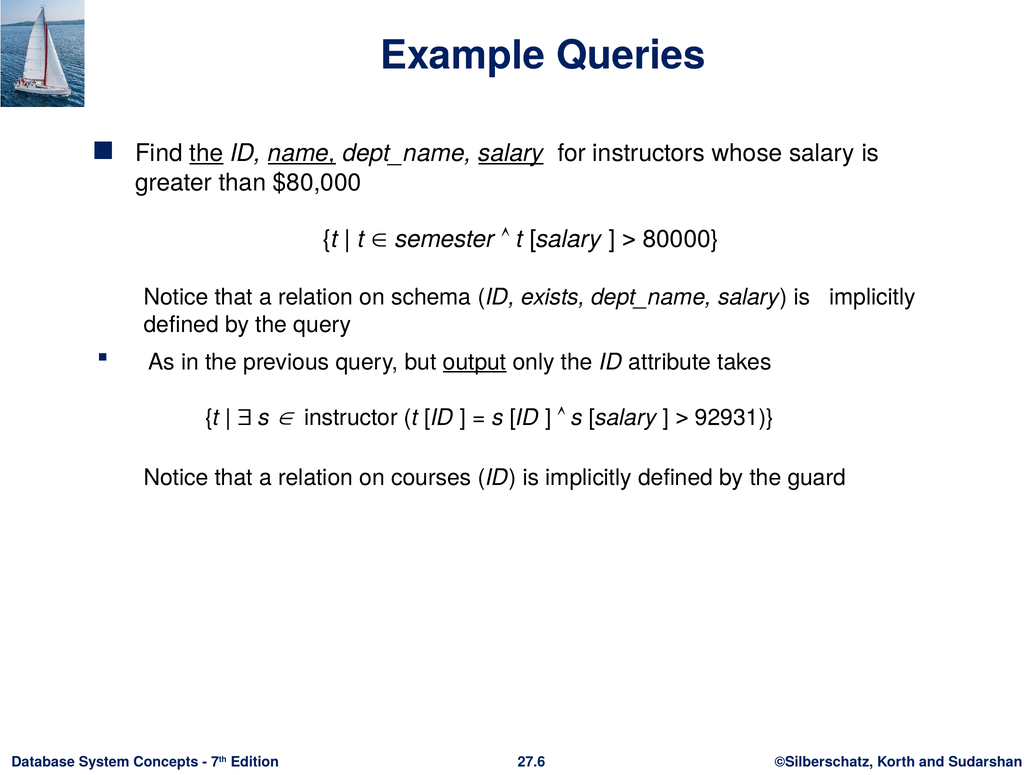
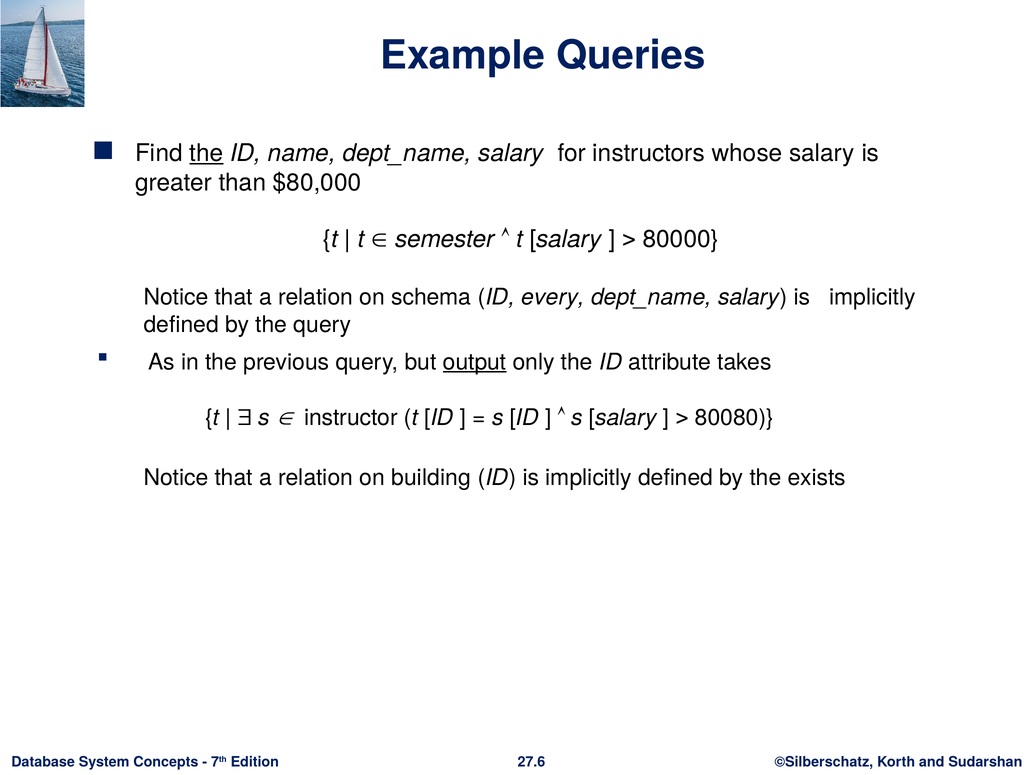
name underline: present -> none (302, 153)
salary underline: present -> none (511, 153)
exists: exists -> every (553, 297)
92931: 92931 -> 80080 (734, 418)
courses: courses -> building (431, 477)
guard: guard -> exists (817, 477)
